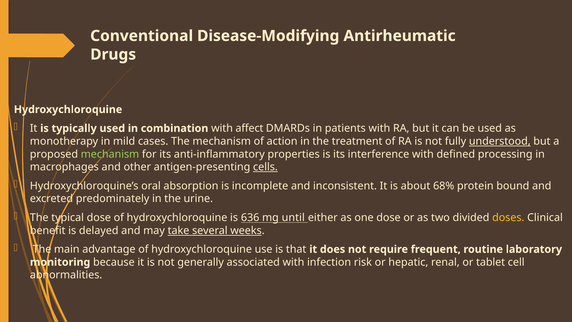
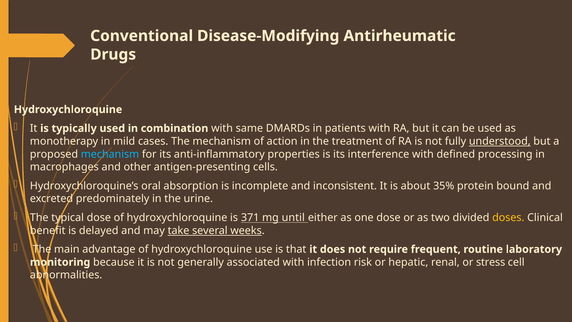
affect: affect -> same (249, 128)
mechanism colour: light green -> light blue (110, 154)
cells underline: present -> none (265, 167)
68%: 68% -> 35% (444, 186)
636: 636 -> 371 (250, 217)
tablet: tablet -> stress (491, 262)
